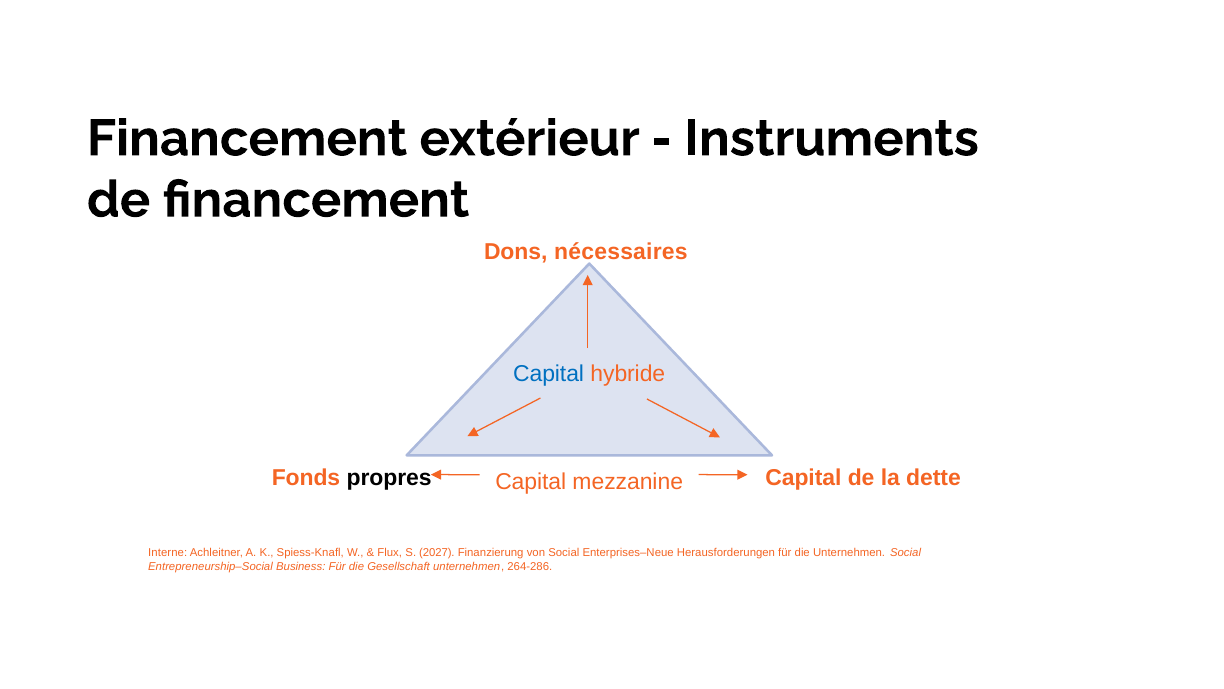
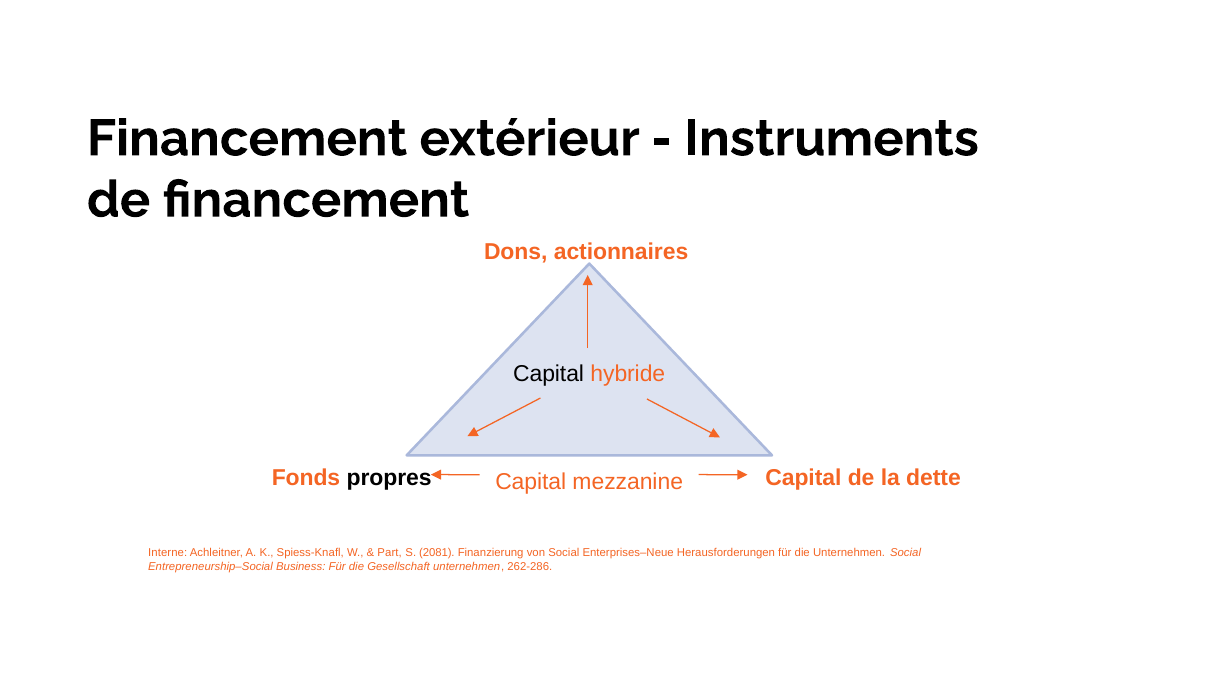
nécessaires: nécessaires -> actionnaires (621, 252)
Capital colour: blue -> black (549, 373)
Flux: Flux -> Part (390, 552)
2027: 2027 -> 2081 (437, 552)
264-286: 264-286 -> 262-286 (530, 566)
